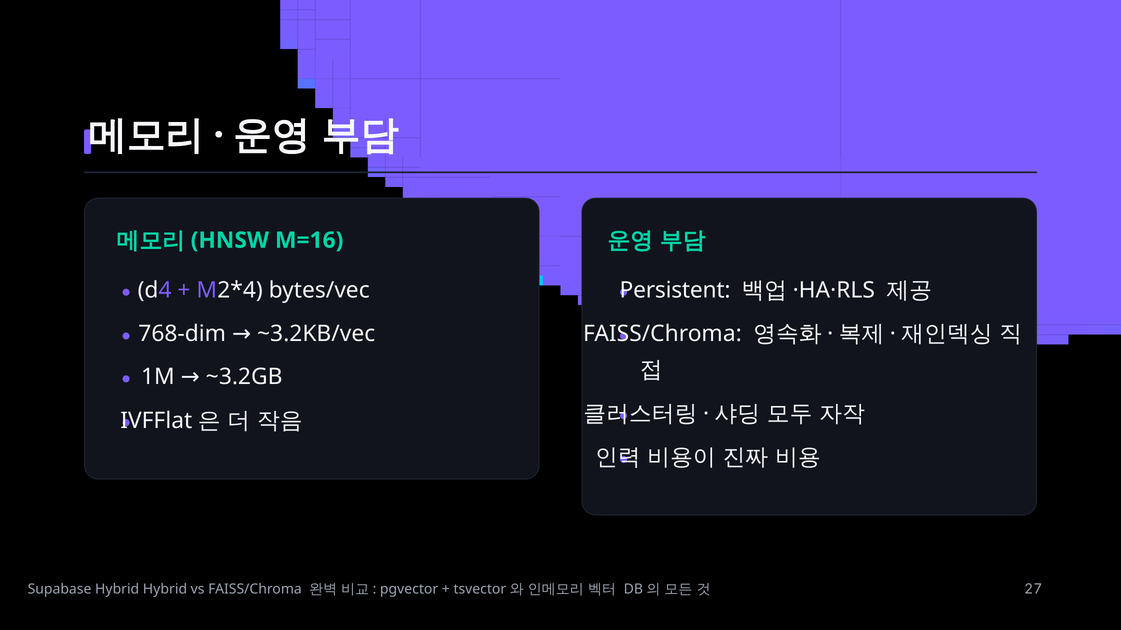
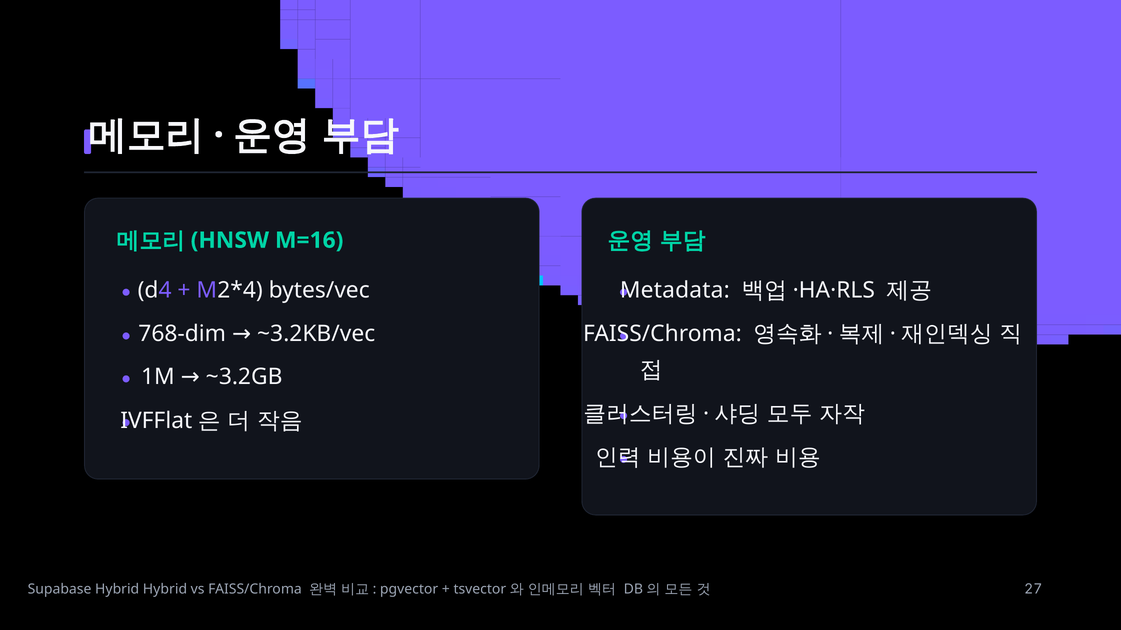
Persistent: Persistent -> Metadata (675, 290)
